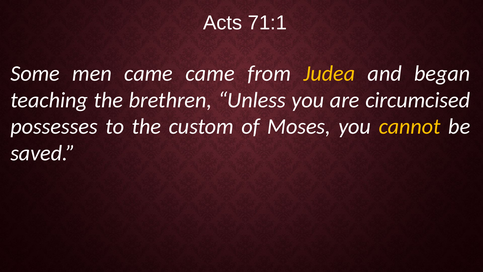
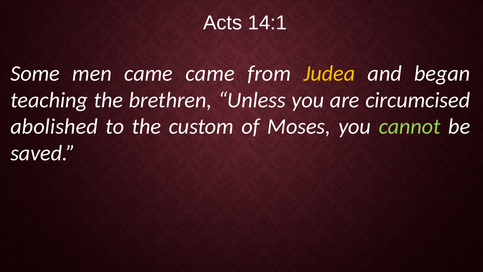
71:1: 71:1 -> 14:1 (267, 23)
possesses: possesses -> abolished (54, 127)
cannot colour: yellow -> light green (410, 127)
